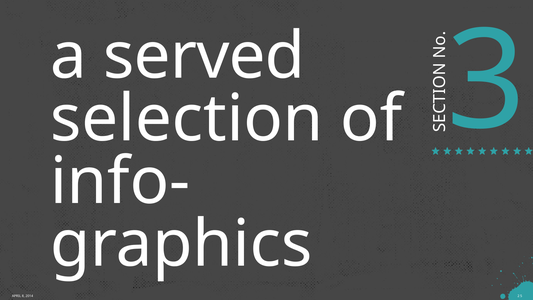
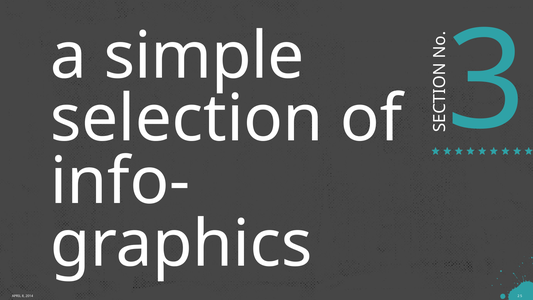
served: served -> simple (204, 56)
